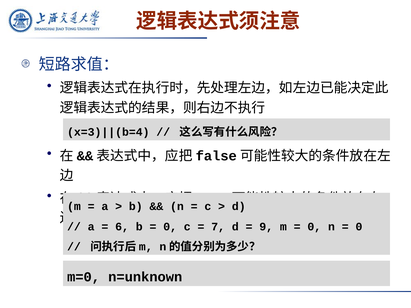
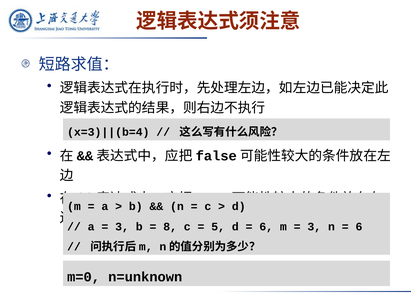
6: 6 -> 3 (122, 227)
0: 0 -> 8 (170, 227)
7: 7 -> 5 (218, 227)
9: 9 -> 6 (266, 227)
0: 0 -> 3 (314, 227)
0: 0 -> 6 (359, 227)
